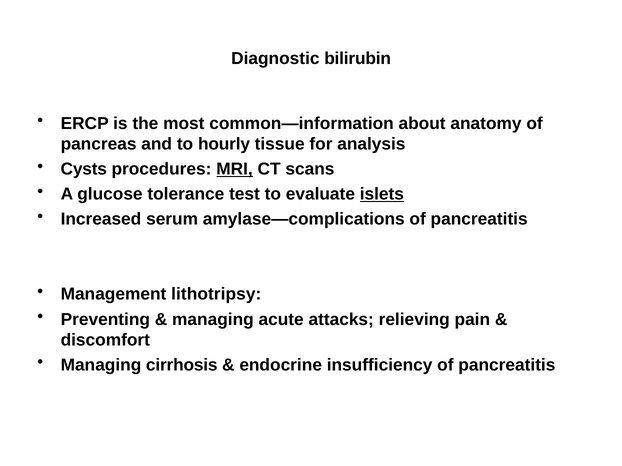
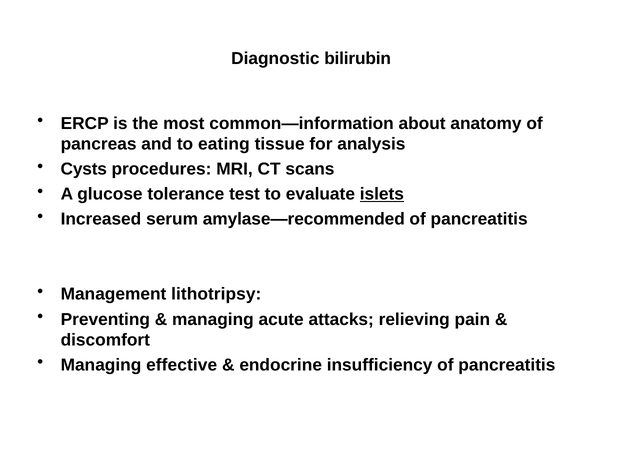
hourly: hourly -> eating (224, 144)
MRI underline: present -> none (235, 169)
amylase—complications: amylase—complications -> amylase—recommended (304, 219)
cirrhosis: cirrhosis -> effective (182, 365)
